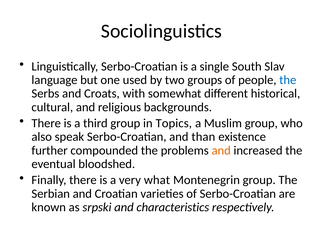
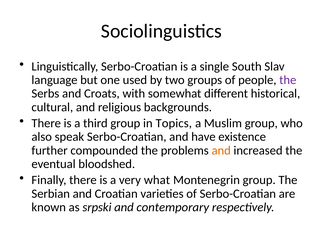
the colour: blue -> purple (288, 80)
than: than -> have (203, 137)
characteristics: characteristics -> contemporary (173, 207)
